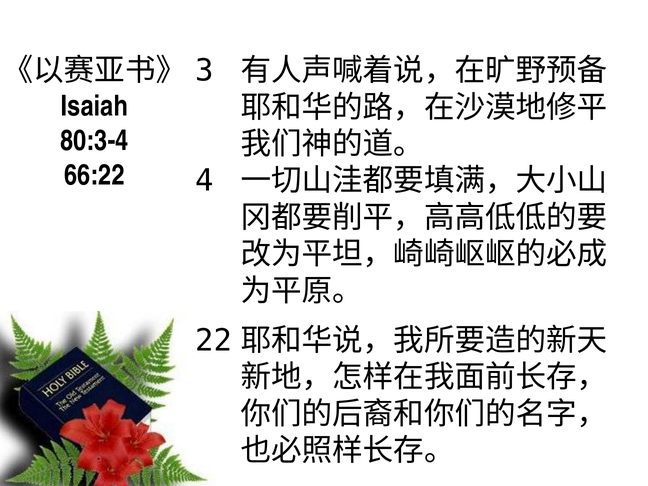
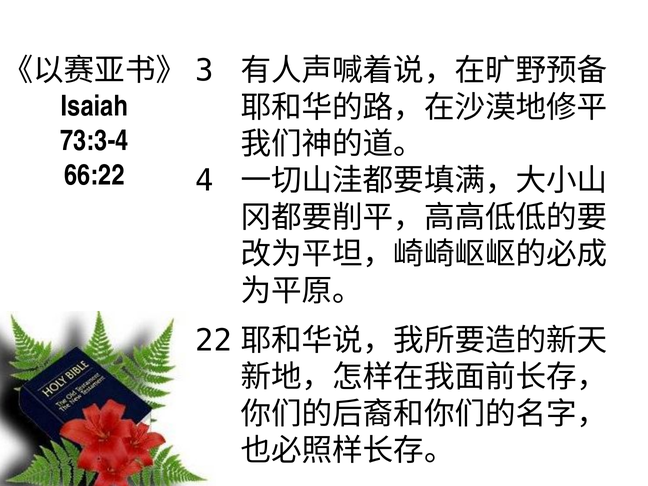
80:3-4: 80:3-4 -> 73:3-4 (94, 141)
